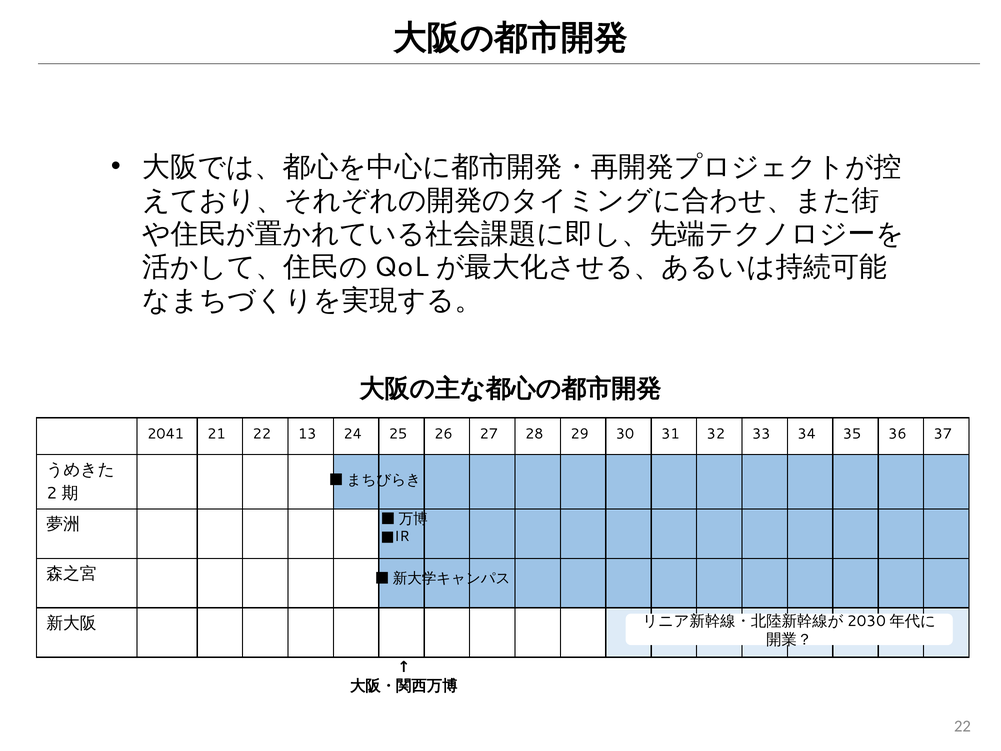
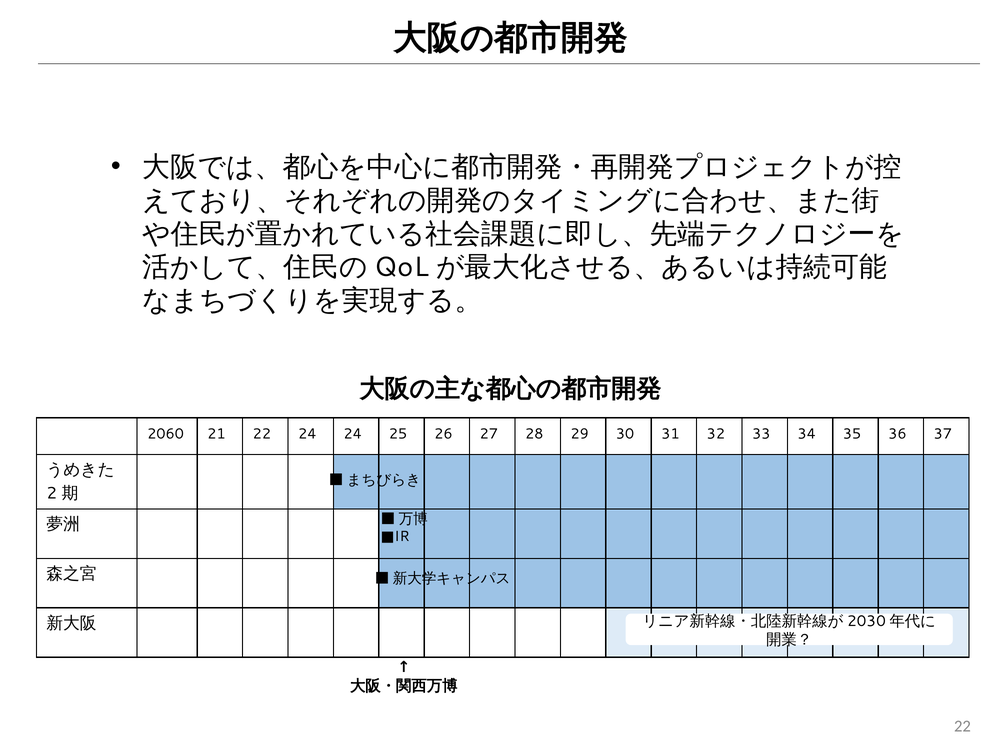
2041: 2041 -> 2060 (166, 434)
22 13: 13 -> 24 (307, 434)
